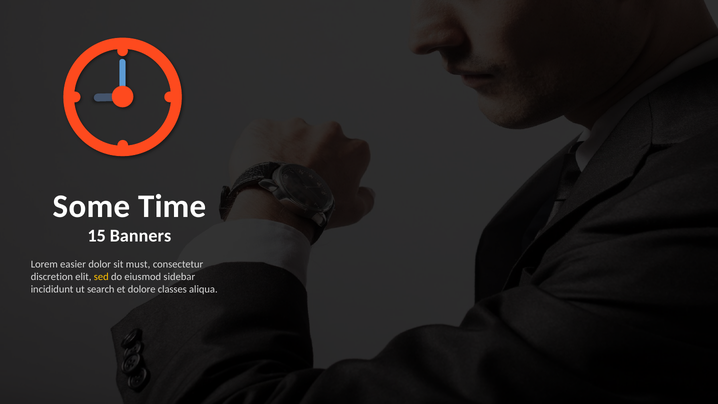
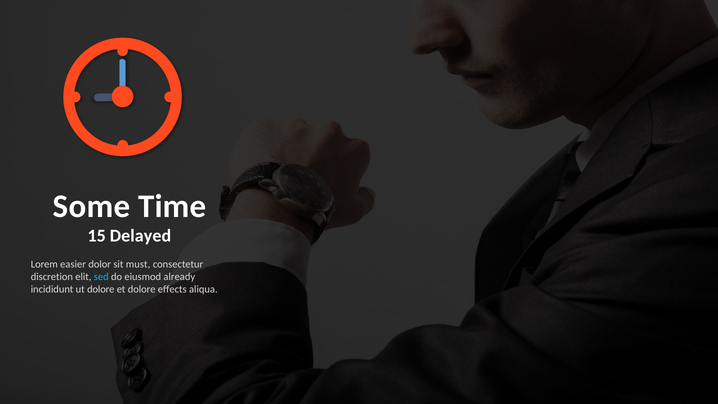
Banners: Banners -> Delayed (141, 236)
sed colour: yellow -> light blue (101, 277)
sidebar: sidebar -> already (179, 277)
ut search: search -> dolore (101, 289)
classes: classes -> effects (172, 289)
